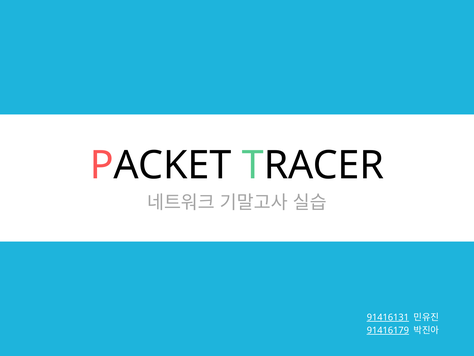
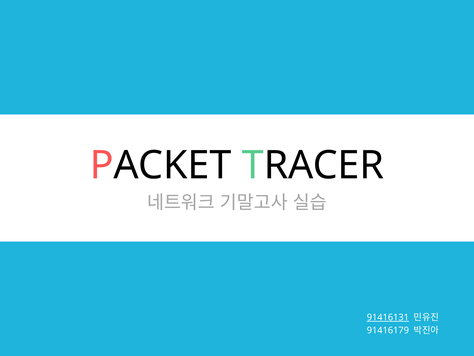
91416179 underline: present -> none (388, 330)
